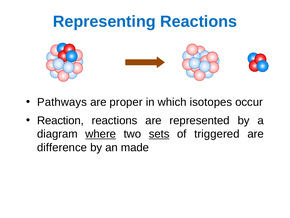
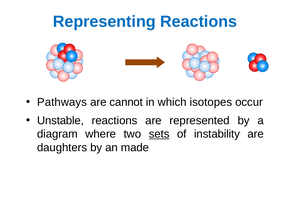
proper: proper -> cannot (126, 102)
Reaction: Reaction -> Unstable (60, 120)
where underline: present -> none (101, 134)
triggered: triggered -> instability (217, 134)
difference: difference -> daughters (62, 147)
